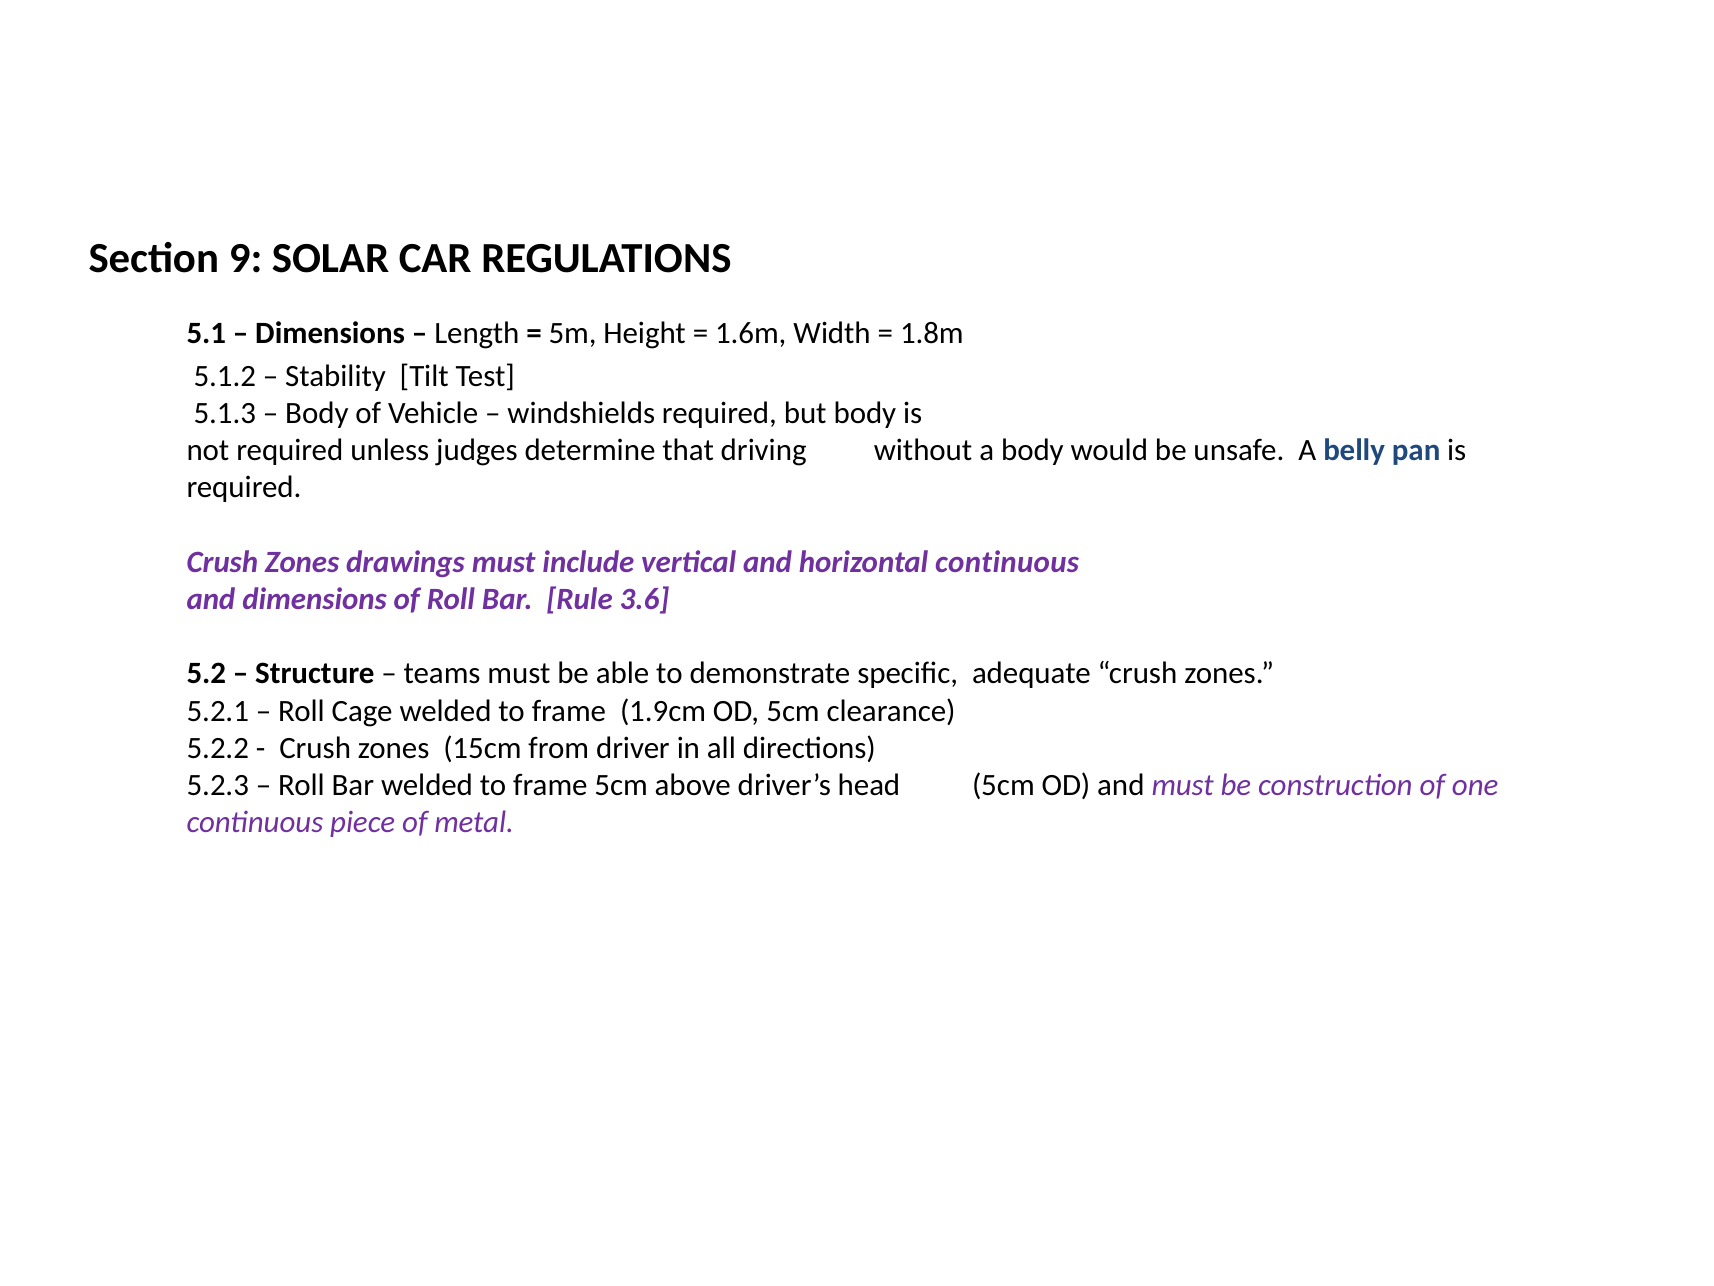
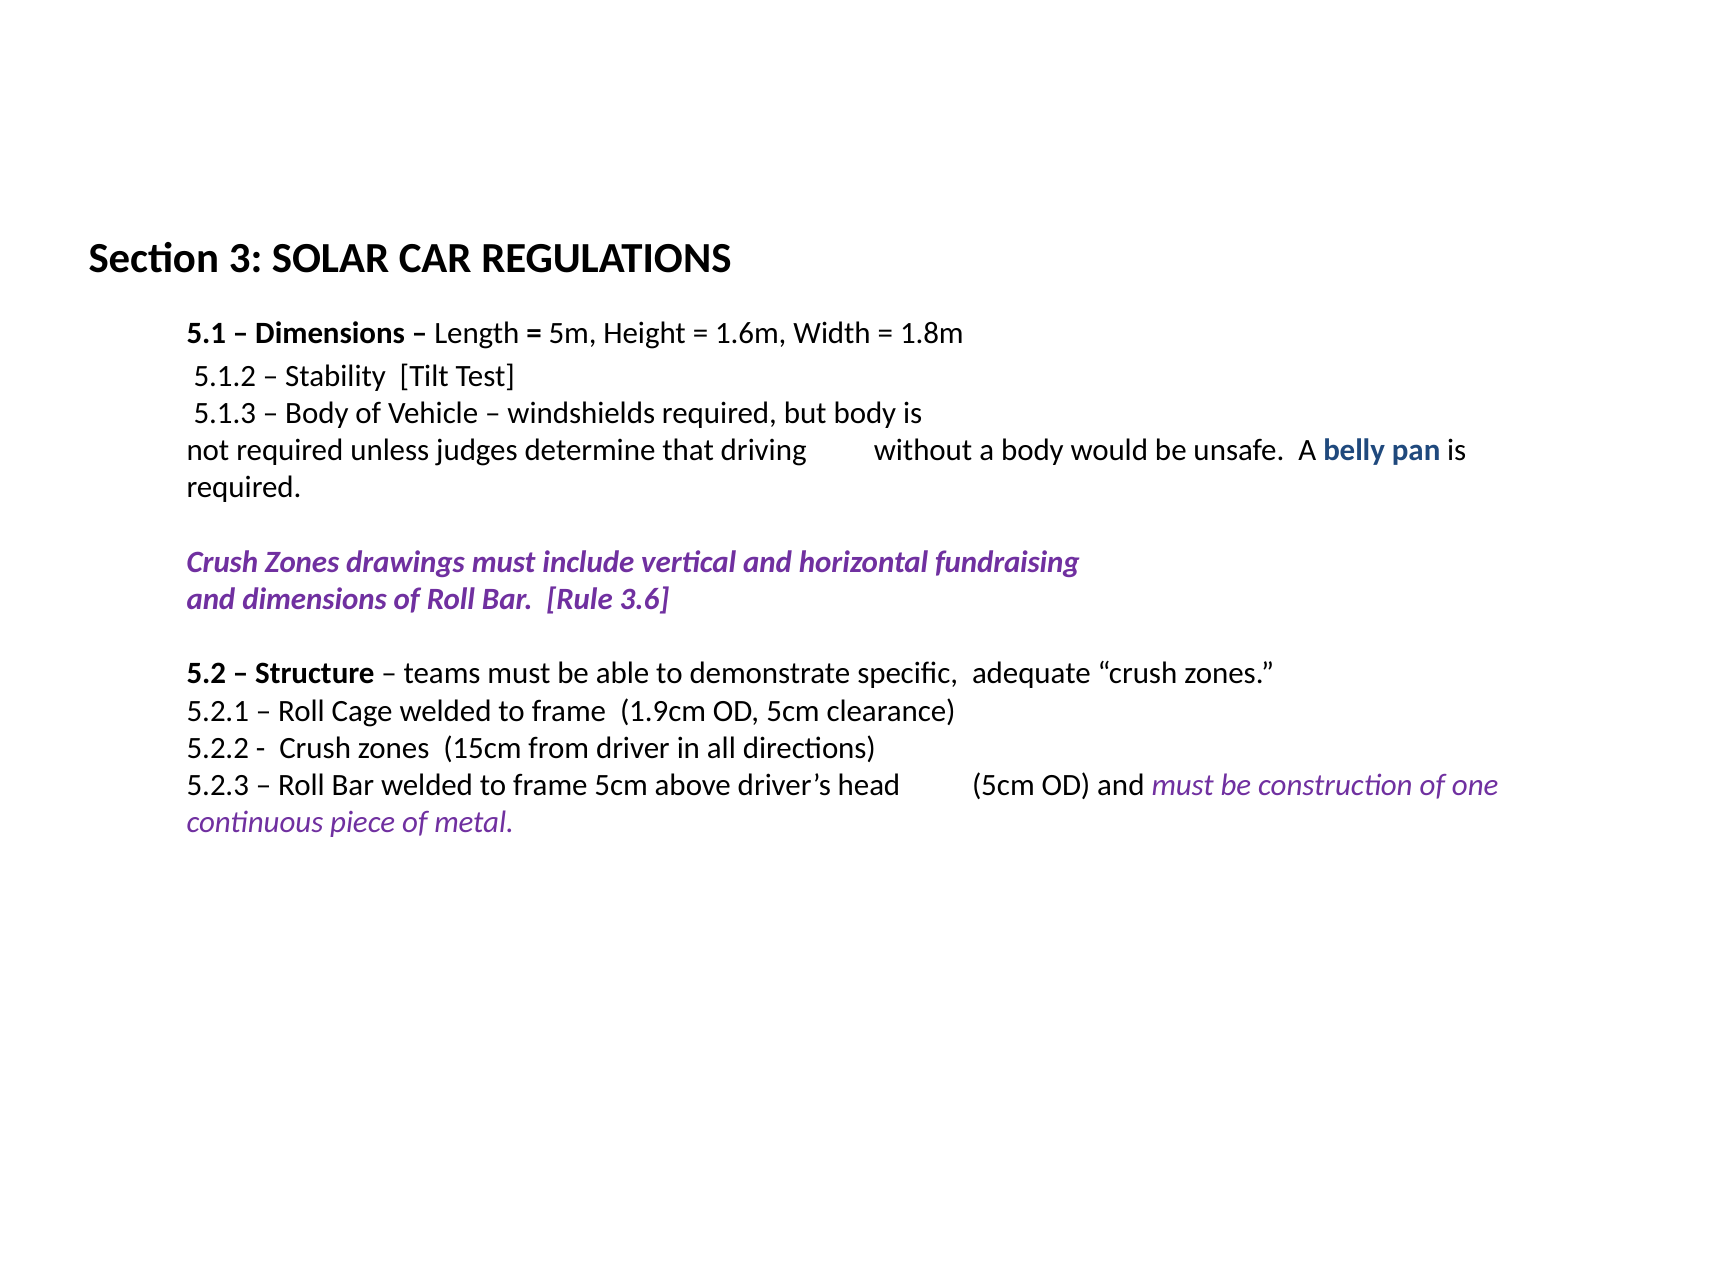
9: 9 -> 3 (246, 258)
horizontal continuous: continuous -> fundraising (1007, 562)
